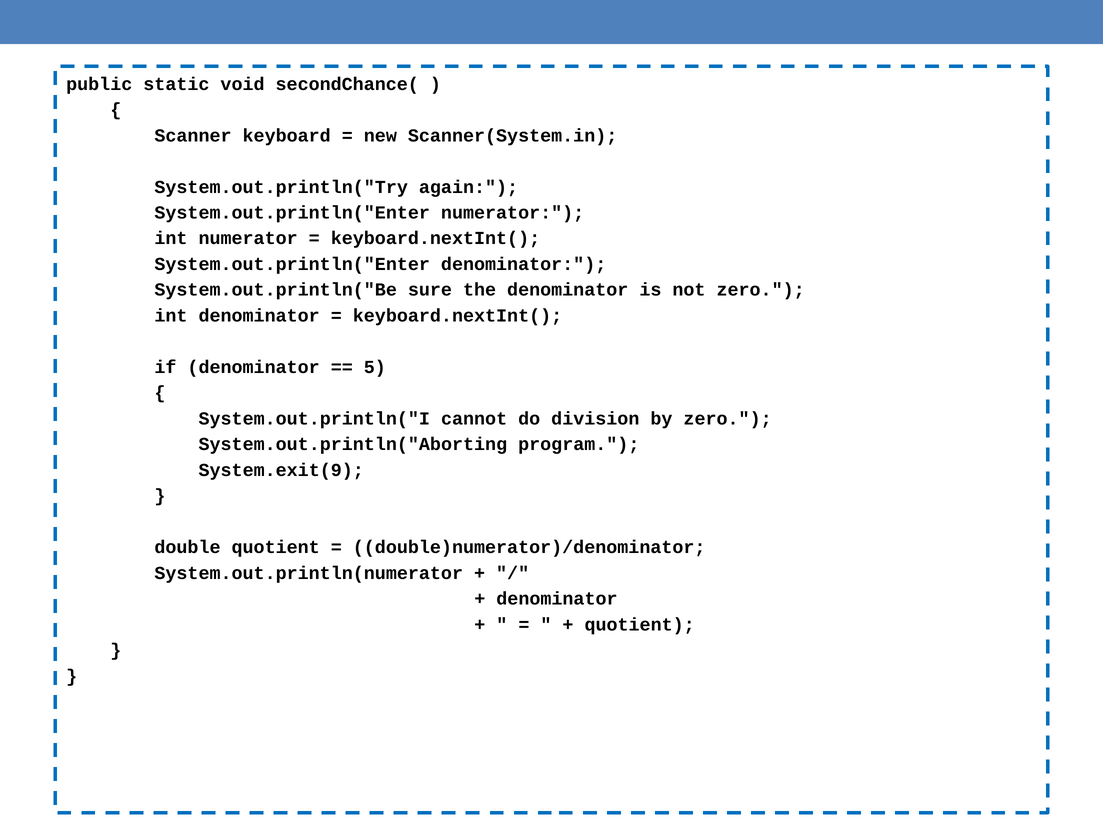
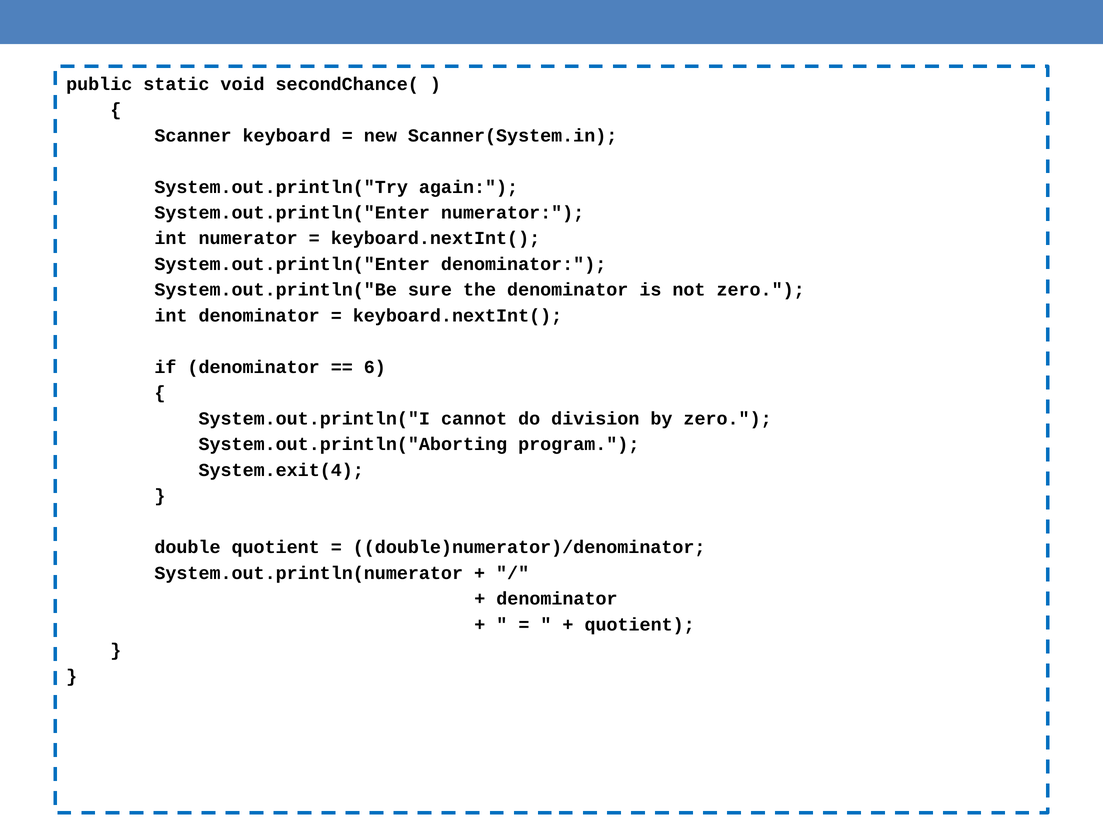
5: 5 -> 6 (375, 367)
System.exit(9: System.exit(9 -> System.exit(4 (281, 470)
